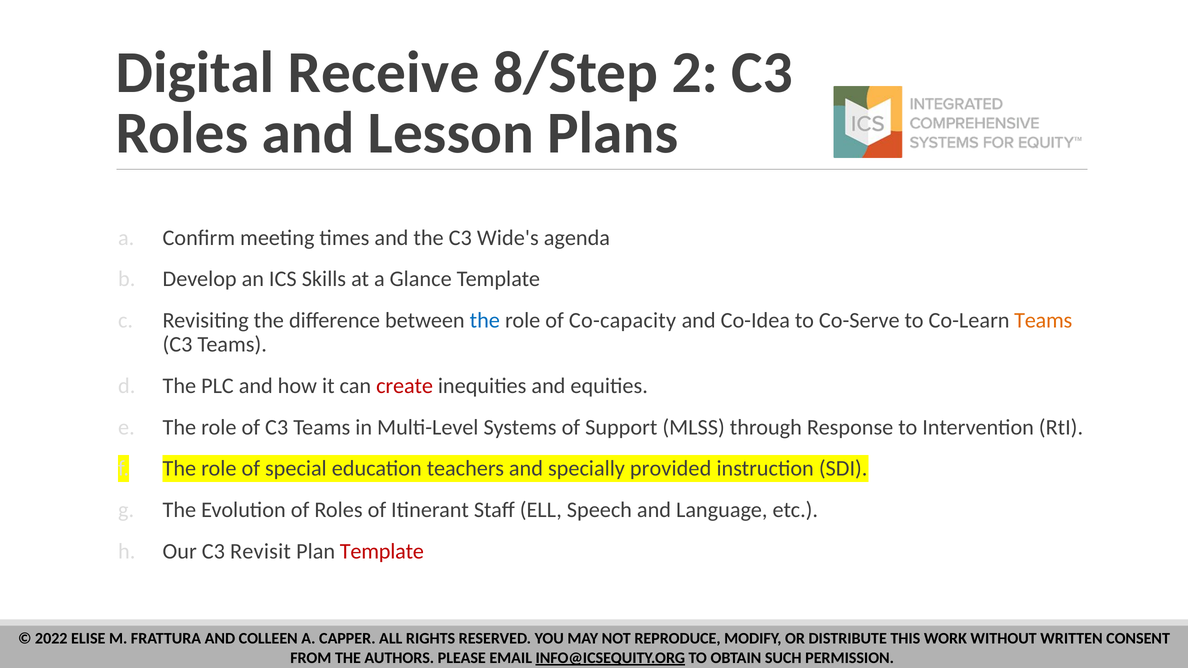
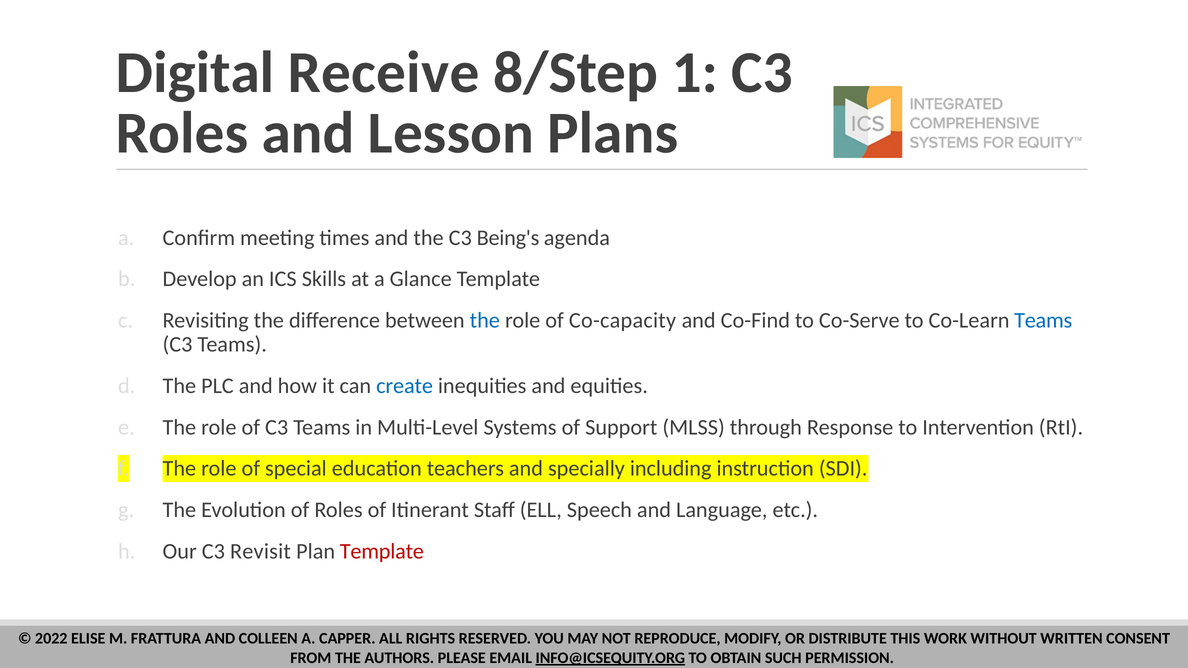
2: 2 -> 1 (695, 73)
Wide's: Wide's -> Being's (508, 238)
Co-Idea: Co-Idea -> Co-Find (755, 321)
Teams colour: orange -> blue (1043, 321)
create colour: red -> blue (405, 386)
provided: provided -> including (671, 469)
